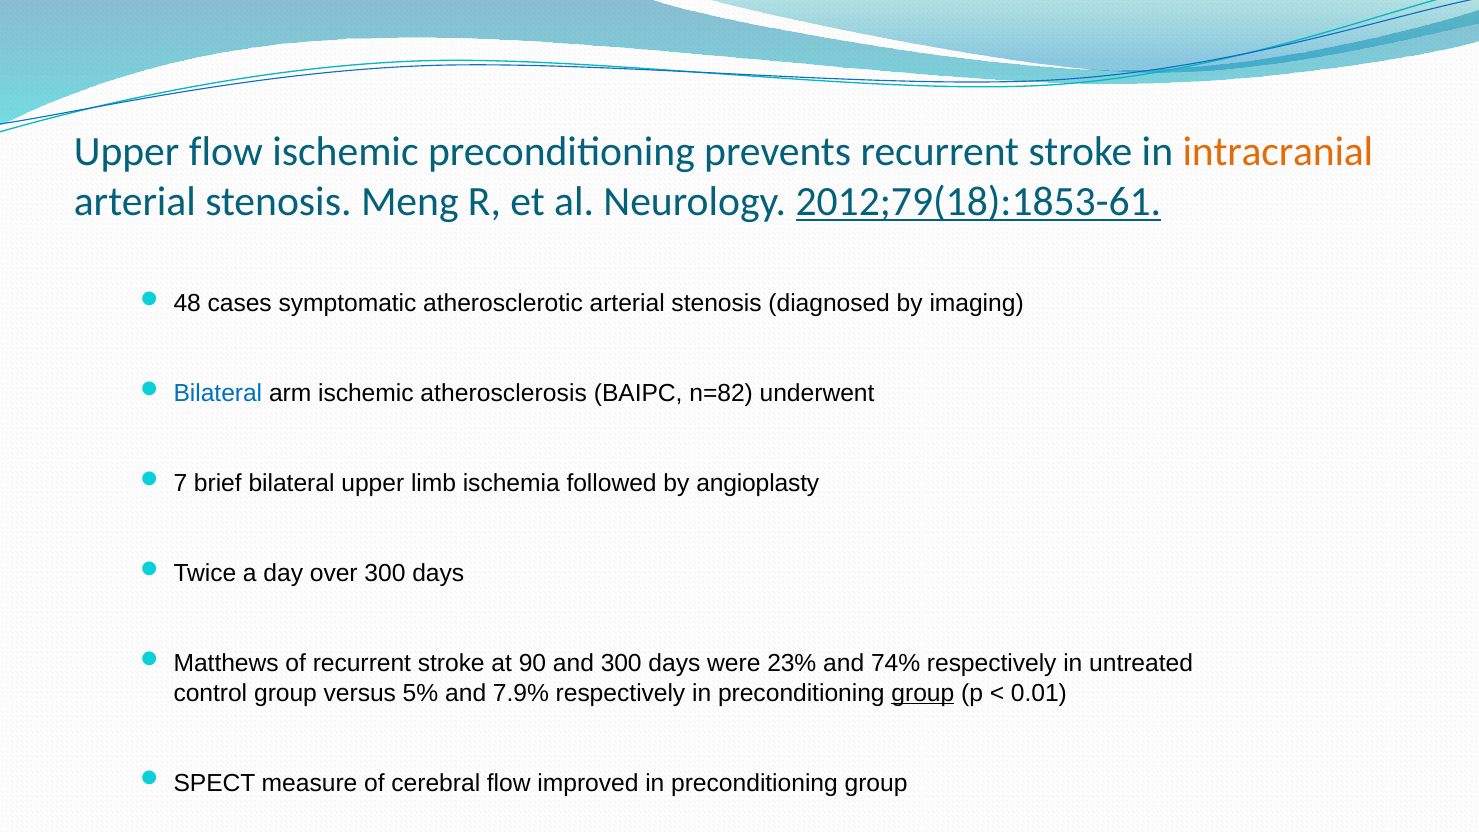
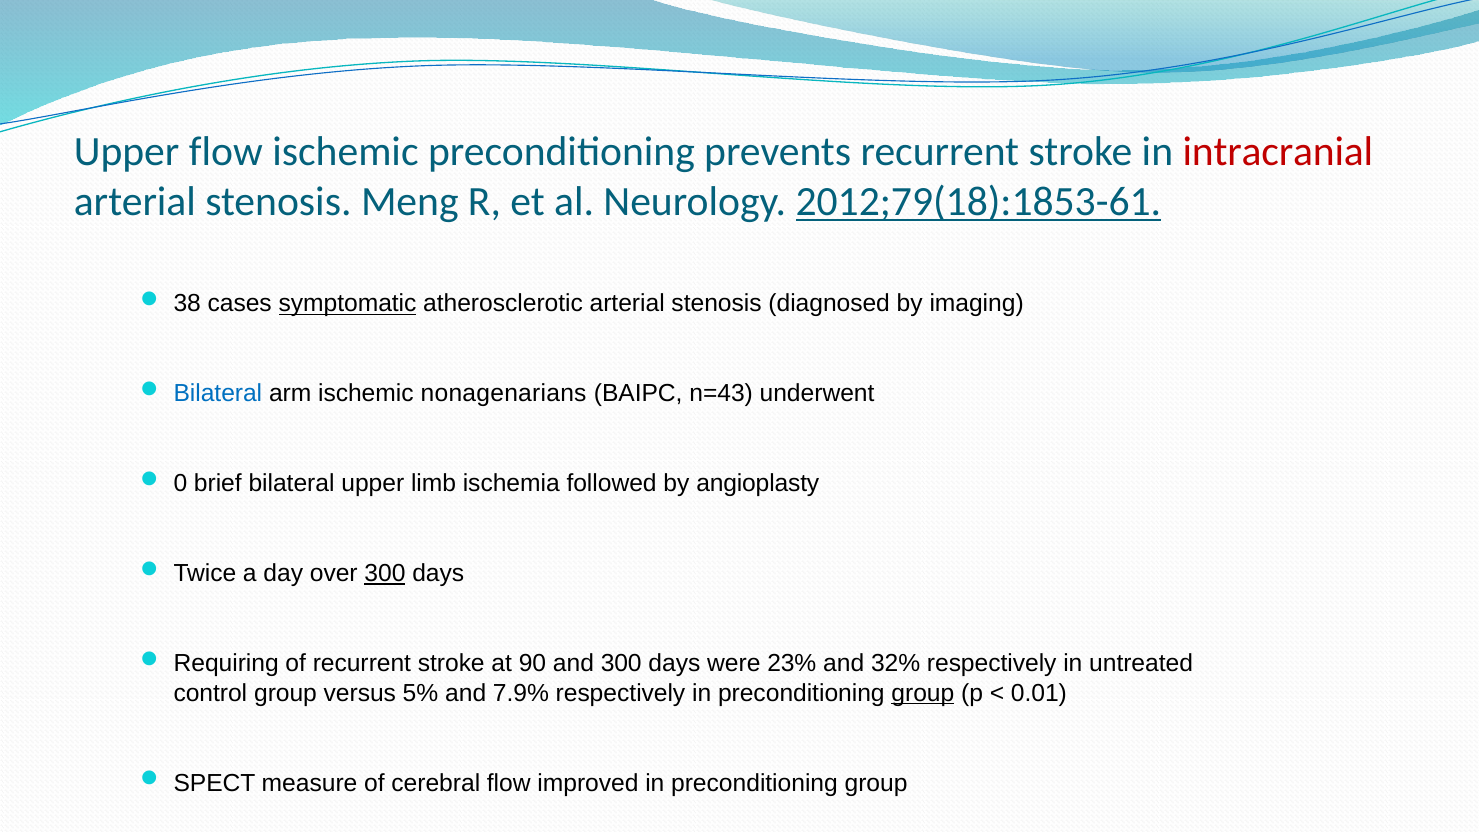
intracranial colour: orange -> red (1278, 152)
48: 48 -> 38 (187, 304)
symptomatic underline: none -> present (348, 304)
atherosclerosis: atherosclerosis -> nonagenarians (504, 394)
n=82: n=82 -> n=43 (721, 394)
7: 7 -> 0 (180, 484)
300 underline: none -> present (385, 574)
Matthews: Matthews -> Requiring (226, 663)
74%: 74% -> 32% (896, 663)
